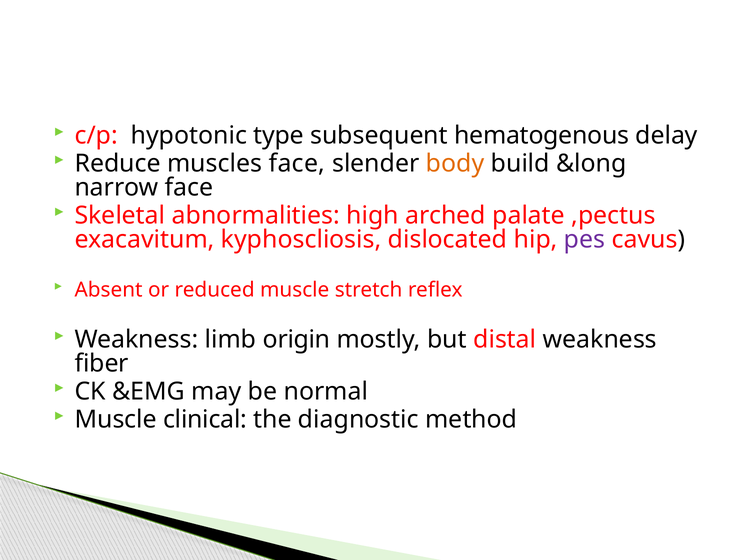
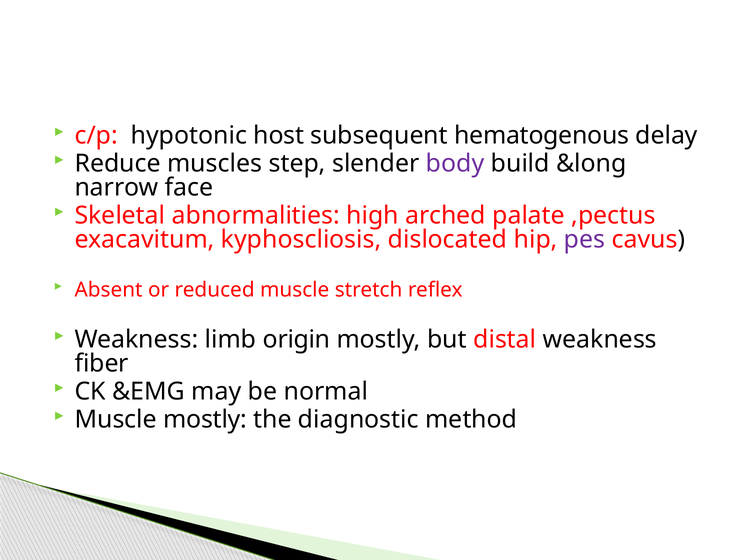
type: type -> host (279, 136)
muscles face: face -> step (297, 164)
body colour: orange -> purple (455, 164)
Muscle clinical: clinical -> mostly (205, 420)
